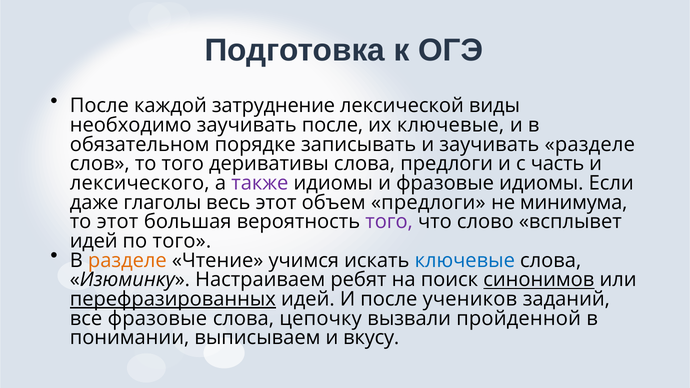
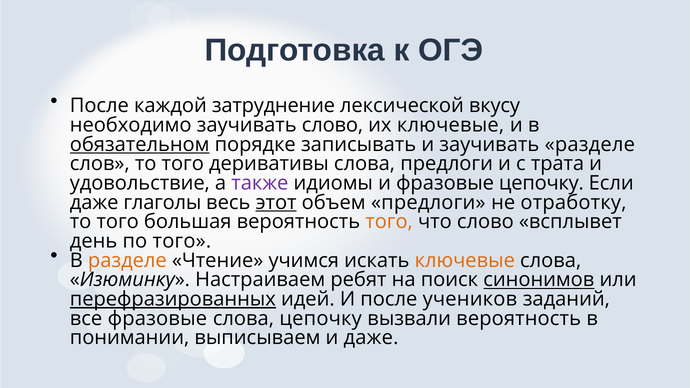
виды: виды -> вкусу (494, 106)
заучивать после: после -> слово (332, 125)
обязательном underline: none -> present (140, 145)
часть: часть -> трата (557, 164)
лексического: лексического -> удовольствие (140, 183)
фразовые идиомы: идиомы -> цепочку (541, 183)
этот underline: none -> present (276, 203)
минимума: минимума -> отработку (573, 203)
этот: этот -> того (118, 222)
того colour: purple -> orange (389, 222)
идей: идей -> день (94, 241)
ключевые colour: blue -> orange (465, 261)
вызвали пройденной: пройденной -> вероятность (519, 319)
и вкусу: вкусу -> даже (371, 338)
